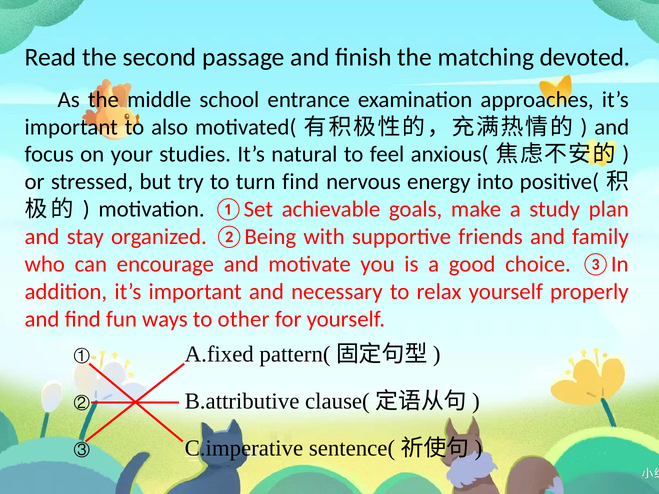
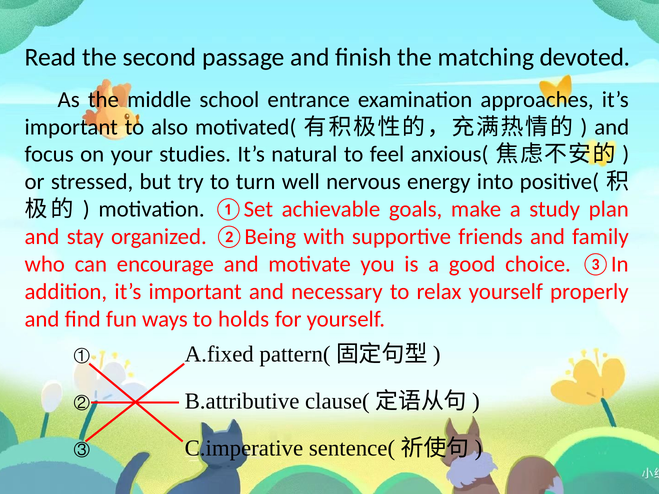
turn find: find -> well (301, 182)
other: other -> holds (244, 319)
